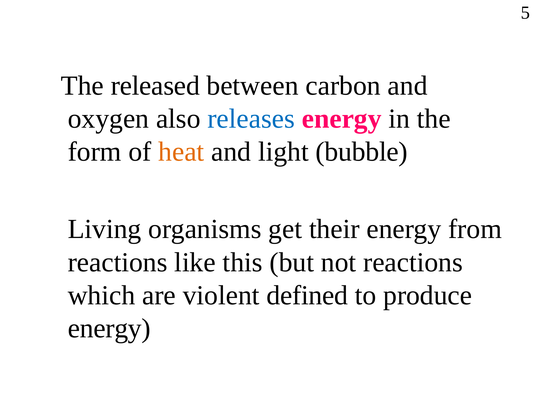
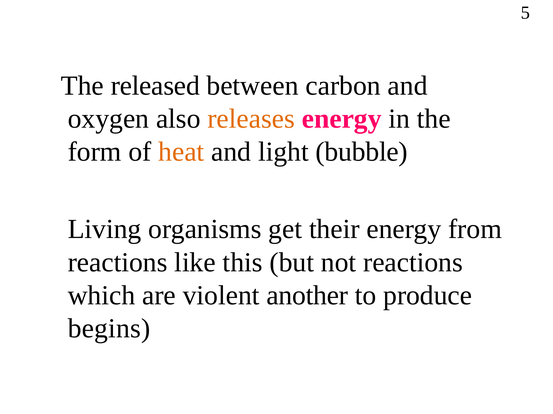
releases colour: blue -> orange (251, 119)
defined: defined -> another (307, 296)
energy: energy -> begins (109, 329)
